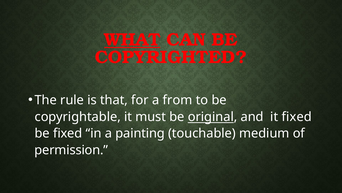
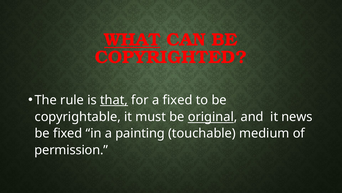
that underline: none -> present (114, 100)
a from: from -> fixed (177, 100)
it fixed: fixed -> news (297, 116)
